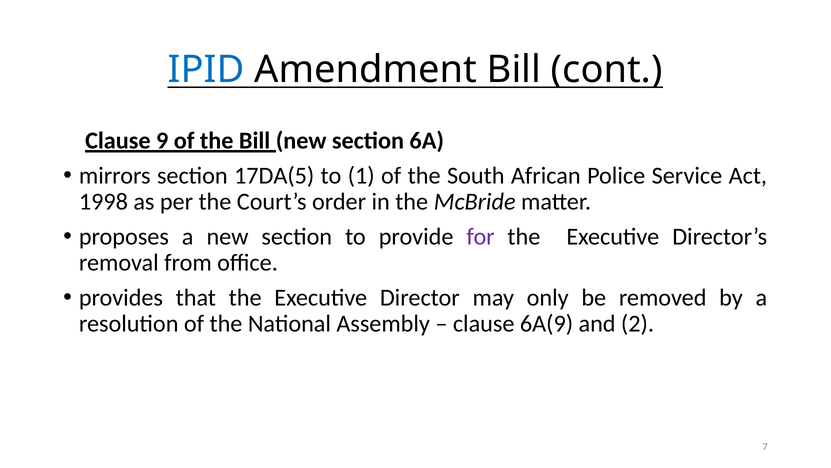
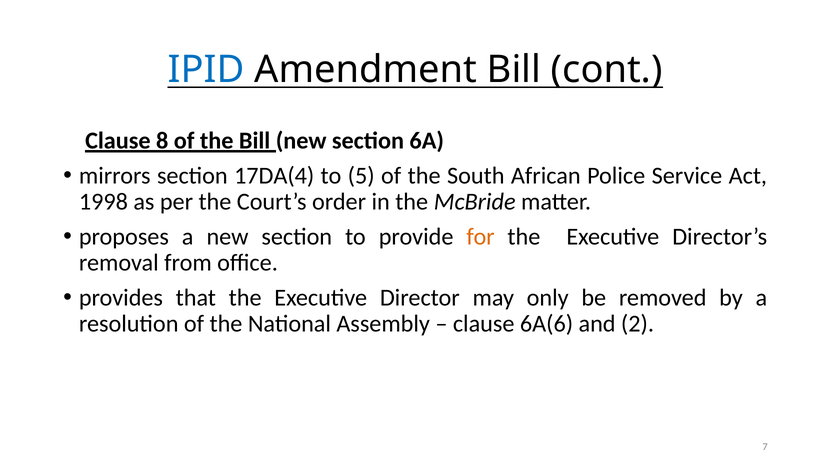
9: 9 -> 8 (162, 140)
17DA(5: 17DA(5 -> 17DA(4 (274, 175)
1: 1 -> 5 (361, 175)
for colour: purple -> orange (481, 236)
6A(9: 6A(9 -> 6A(6 (547, 324)
